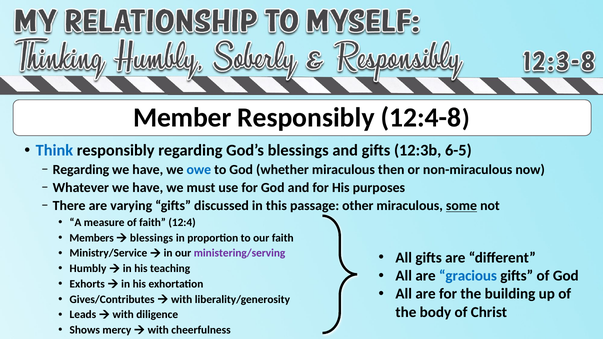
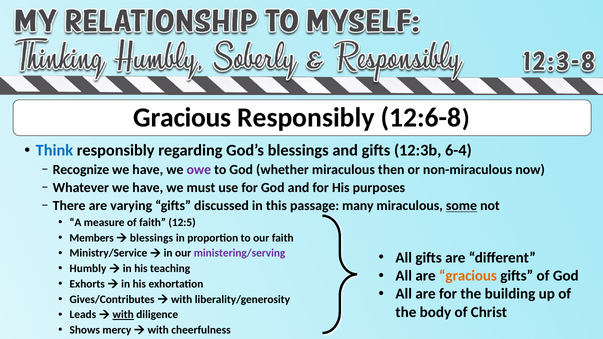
Member: Member -> Gracious (182, 118)
12:4-8: 12:4-8 -> 12:6-8 (421, 118)
6-5: 6-5 -> 6-4 (458, 150)
Regarding: Regarding -> Recognize (81, 170)
owe colour: blue -> purple (199, 170)
other: other -> many (358, 206)
12:4: 12:4 -> 12:5 (182, 223)
gracious colour: blue -> orange (468, 276)
with underline: none -> present (123, 315)
